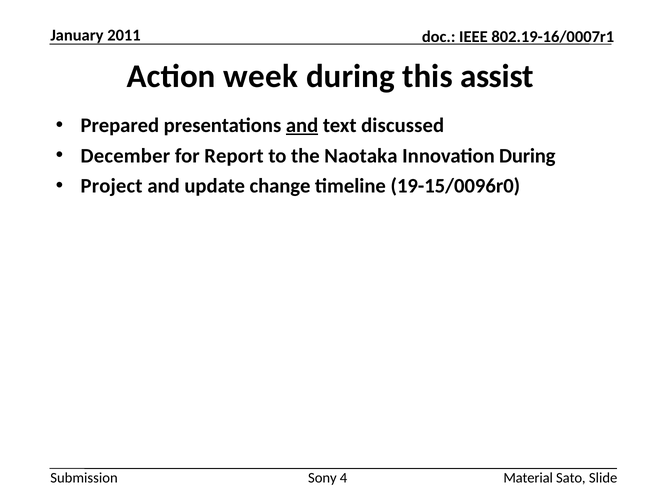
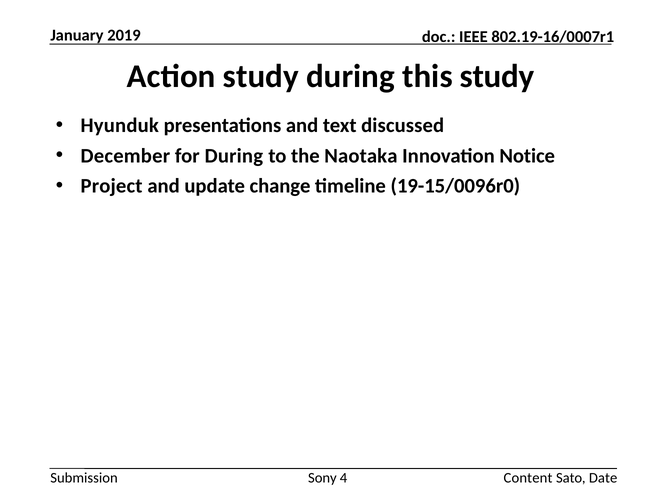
2011: 2011 -> 2019 (124, 35)
Action week: week -> study (261, 76)
this assist: assist -> study (497, 76)
Prepared: Prepared -> Hyunduk (120, 125)
and underline: present -> none (302, 125)
for Report: Report -> During (234, 156)
Innovation During: During -> Notice (527, 156)
Material: Material -> Content (528, 478)
Slide: Slide -> Date (603, 478)
